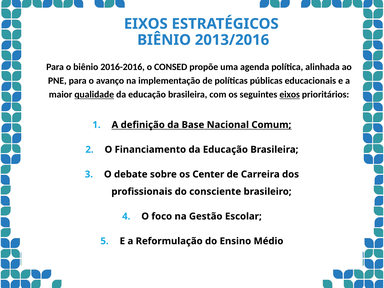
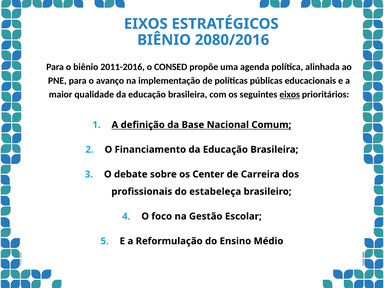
2013/2016: 2013/2016 -> 2080/2016 (232, 40)
2016-2016: 2016-2016 -> 2011-2016 (123, 67)
qualidade underline: present -> none (94, 95)
consciente: consciente -> estabeleça (215, 192)
